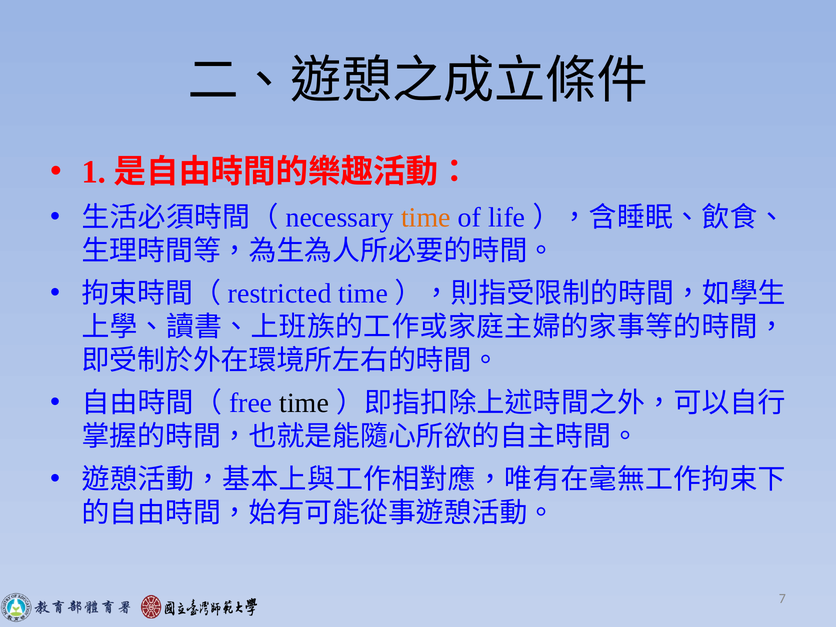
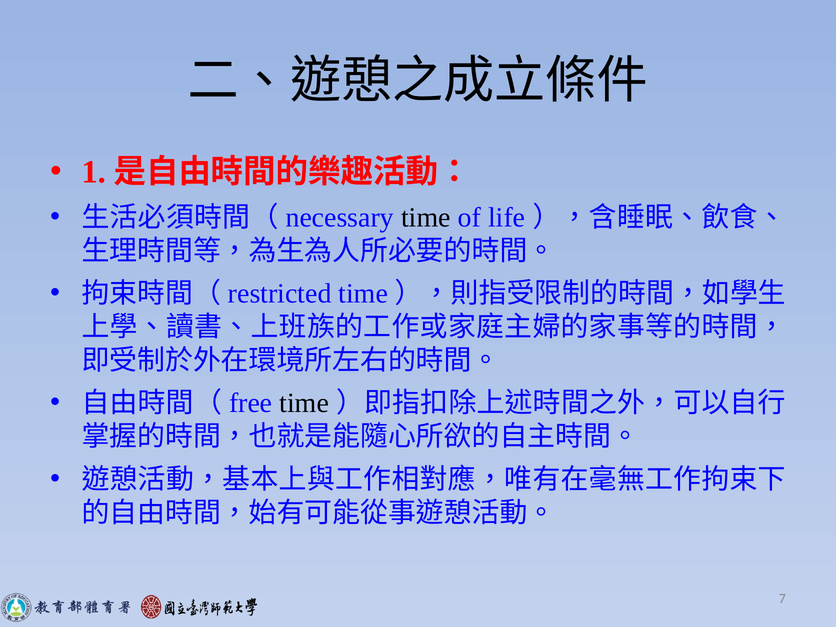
time colour: orange -> black (426, 217)
